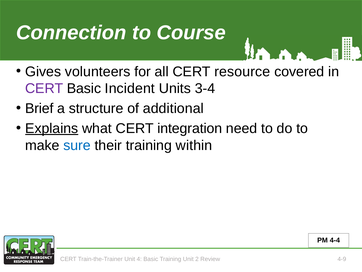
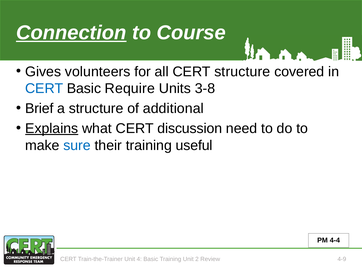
Connection underline: none -> present (71, 33)
CERT resource: resource -> structure (242, 71)
CERT colour: purple -> blue (44, 88)
Incident: Incident -> Require (130, 88)
3-4: 3-4 -> 3-8 (205, 88)
integration: integration -> discussion (190, 128)
within: within -> useful (194, 145)
